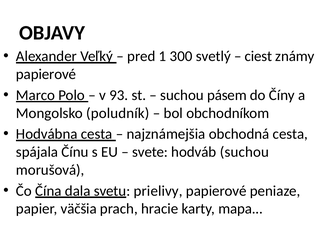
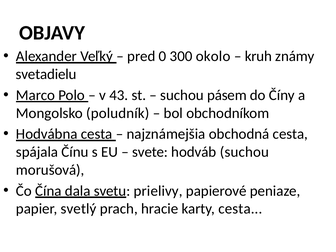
1: 1 -> 0 (163, 56)
svetlý: svetlý -> okolo (213, 56)
ciest: ciest -> kruh (258, 56)
papierové: papierové -> svetadielu (46, 74)
93: 93 -> 43 (119, 95)
väčšia: väčšia -> svetlý (79, 209)
karty mapa: mapa -> cesta (240, 209)
